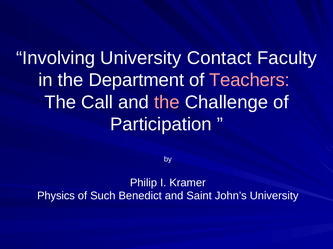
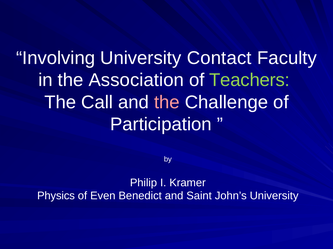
Department: Department -> Association (136, 80)
Teachers colour: pink -> light green (250, 80)
Such: Such -> Even (103, 196)
